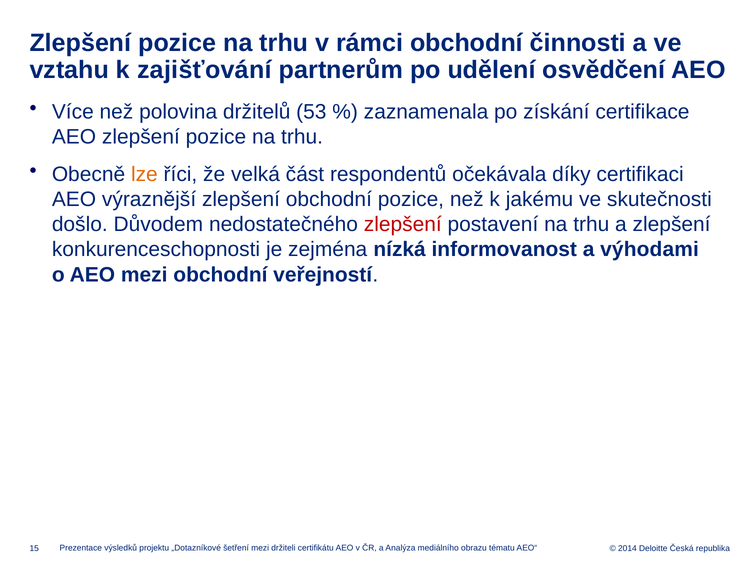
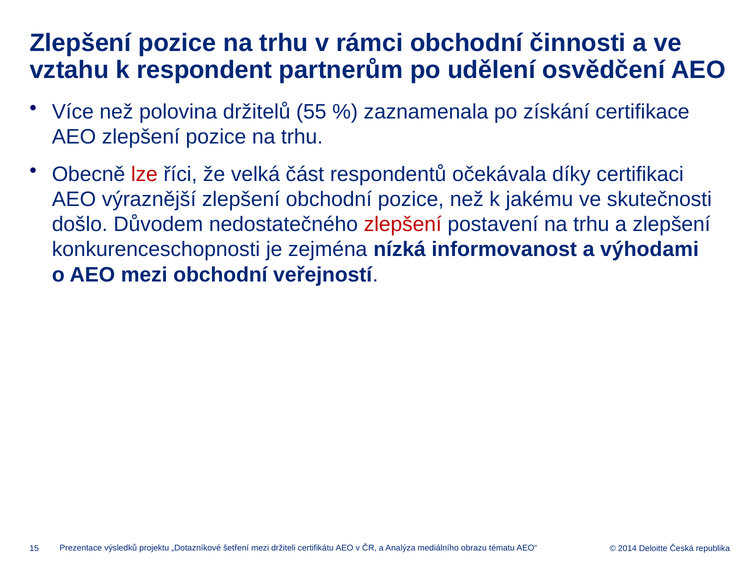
zajišťování: zajišťování -> respondent (205, 70)
53: 53 -> 55 (311, 112)
lze colour: orange -> red (144, 175)
